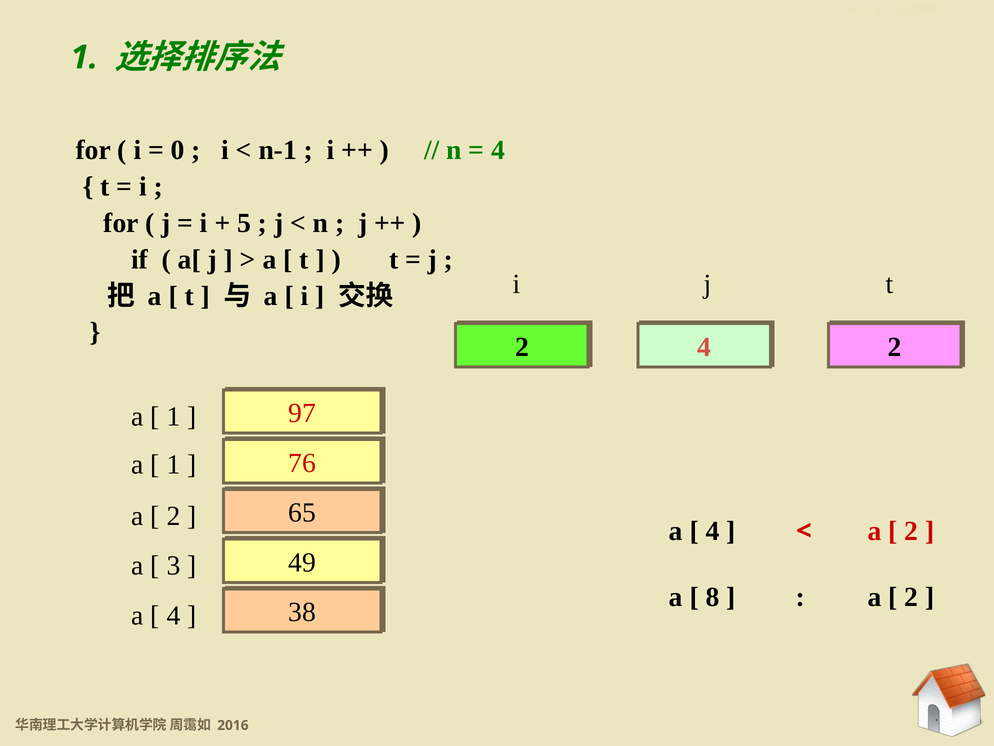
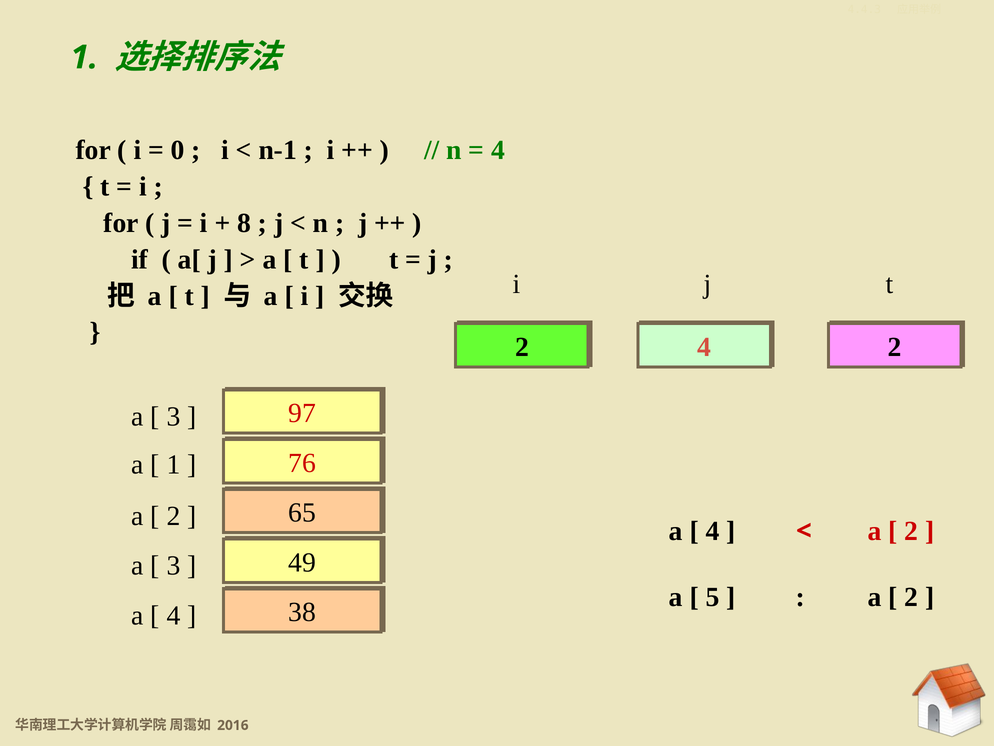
5: 5 -> 8 (244, 223)
1: 1 -> 3 (174, 416)
8: 8 -> 5 (713, 597)
